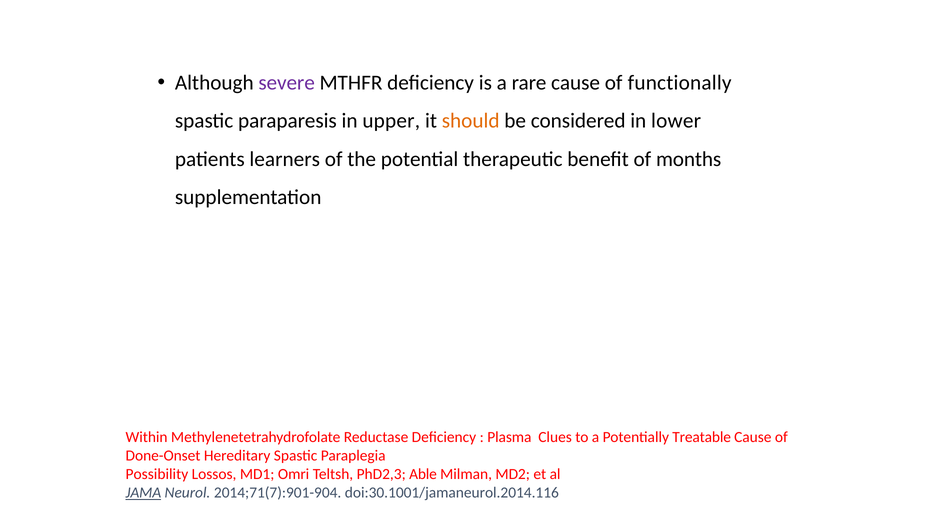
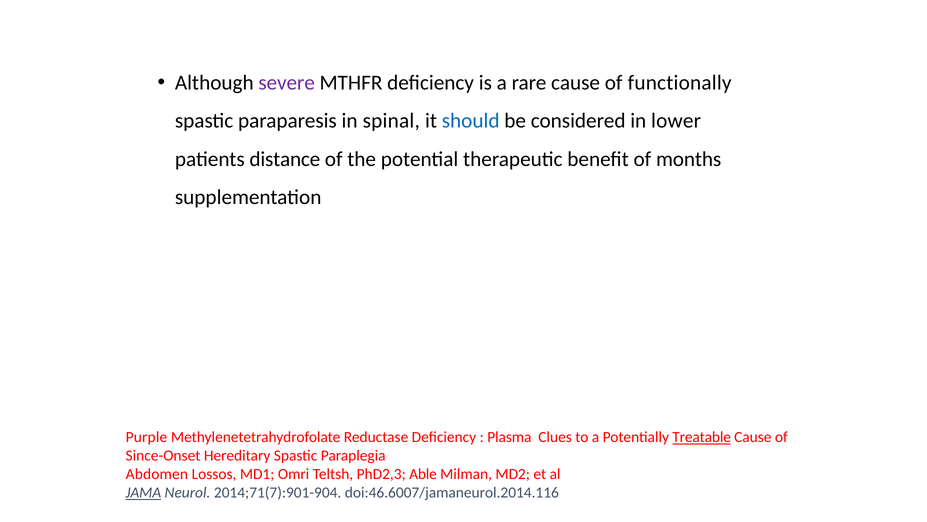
upper: upper -> spinal (391, 121)
should colour: orange -> blue (471, 121)
learners: learners -> distance (285, 159)
Within: Within -> Purple (146, 437)
Treatable underline: none -> present (702, 437)
Done-Onset: Done-Onset -> Since-Onset (163, 455)
Possibility: Possibility -> Abdomen (157, 474)
doi:30.1001/jamaneurol.2014.116: doi:30.1001/jamaneurol.2014.116 -> doi:46.6007/jamaneurol.2014.116 (452, 492)
